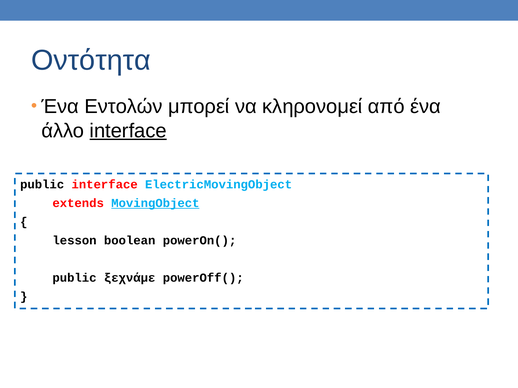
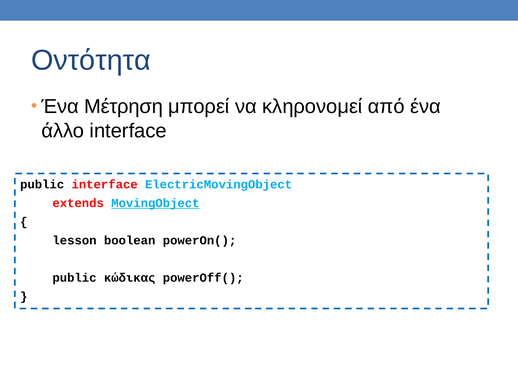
Εντολών: Εντολών -> Μέτρηση (124, 107)
interface underline: present -> none (128, 131)
ξεχνάμε: ξεχνάμε -> κώδικας (130, 278)
